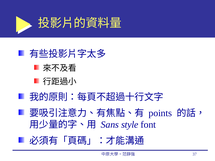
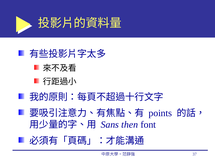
style: style -> then (130, 125)
